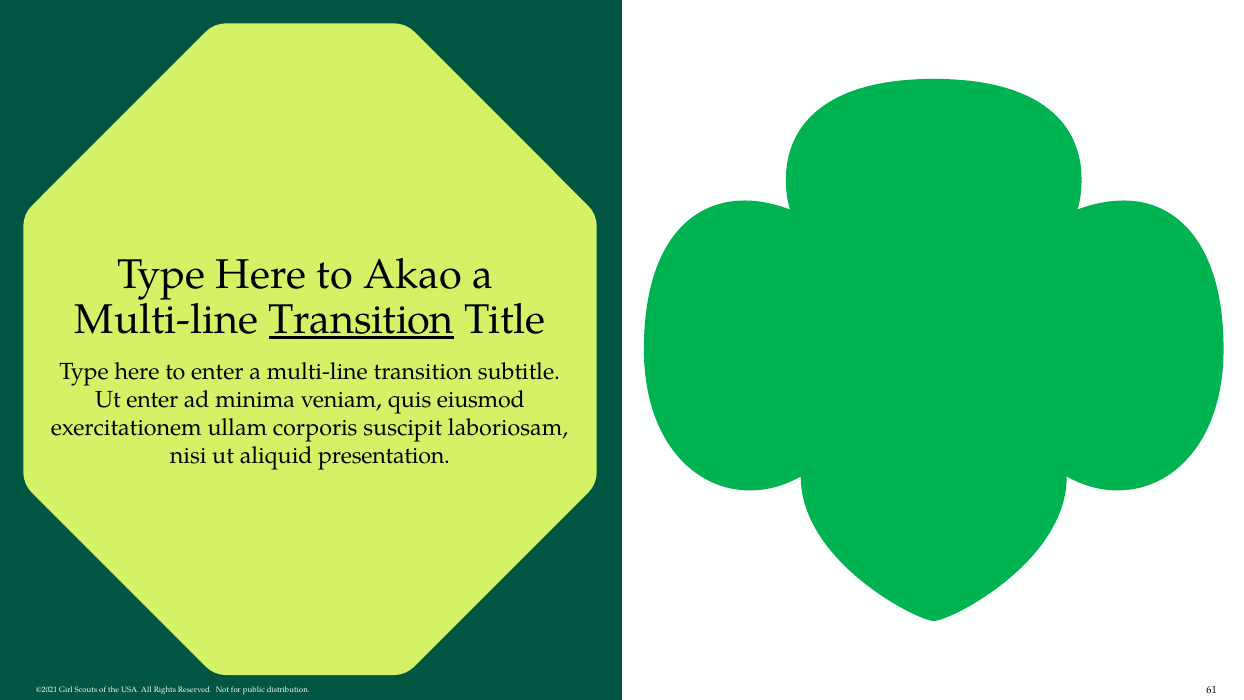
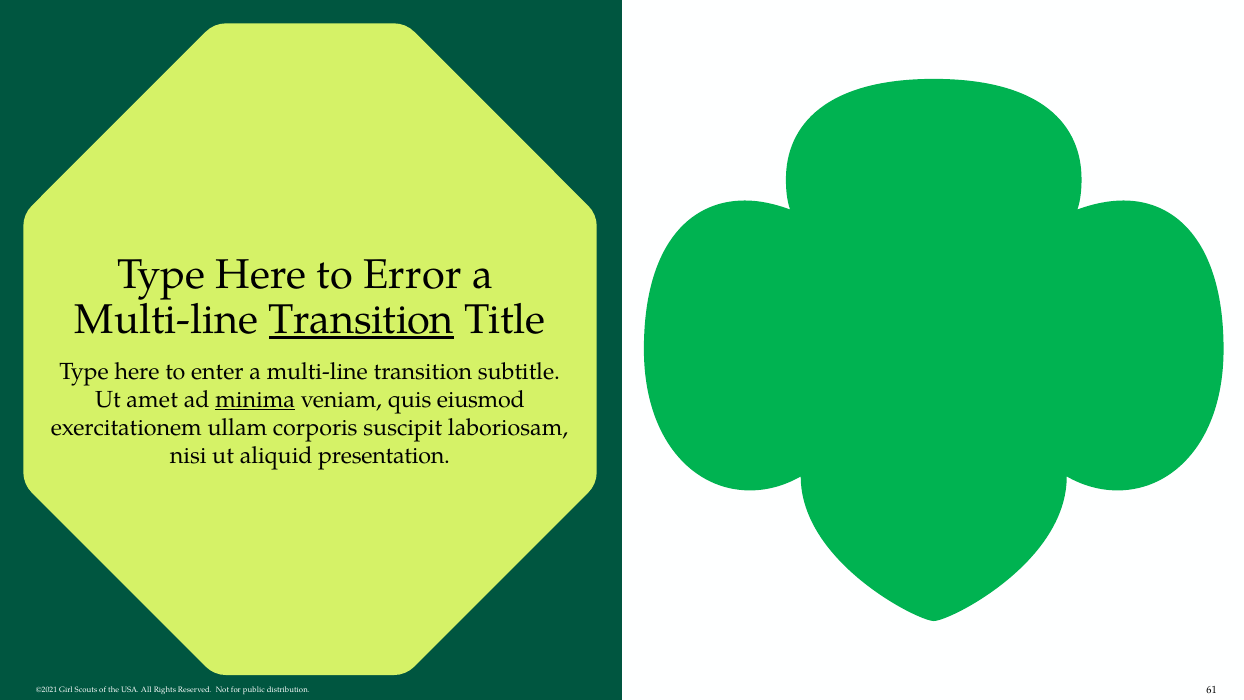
Akao: Akao -> Error (412, 275)
Ut enter: enter -> amet (152, 399)
minima underline: none -> present (255, 399)
